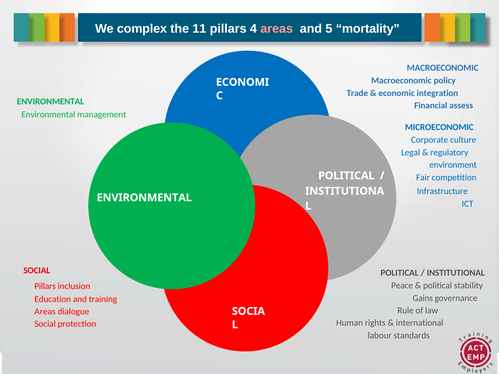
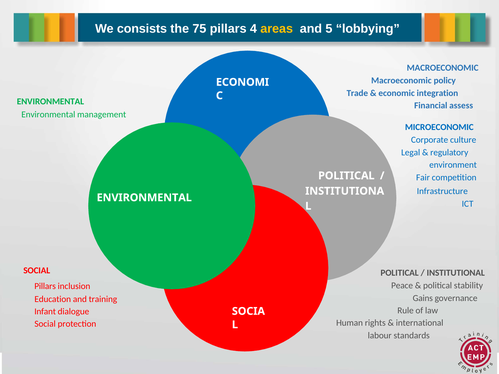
complex: complex -> consists (142, 29)
11: 11 -> 75 (199, 29)
areas colour: pink -> yellow (277, 29)
mortality: mortality -> lobbying (368, 29)
Areas: Areas -> Infant (45, 312)
